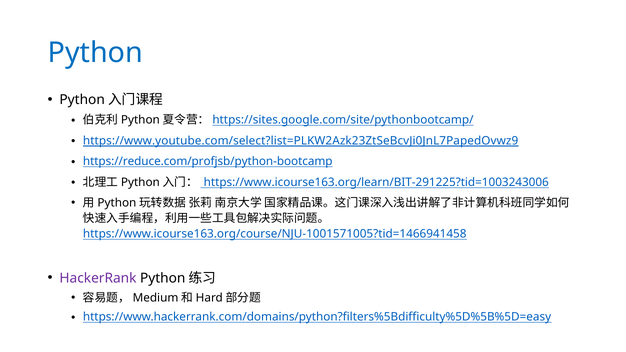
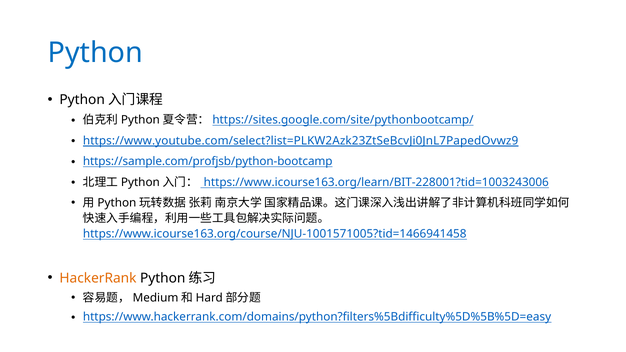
https://reduce.com/profjsb/python-bootcamp: https://reduce.com/profjsb/python-bootcamp -> https://sample.com/profjsb/python-bootcamp (208, 162)
https://www.icourse163.org/learn/BIT-291225?tid=1003243006: https://www.icourse163.org/learn/BIT-291225?tid=1003243006 -> https://www.icourse163.org/learn/BIT-228001?tid=1003243006 (376, 182)
HackerRank colour: purple -> orange (98, 278)
